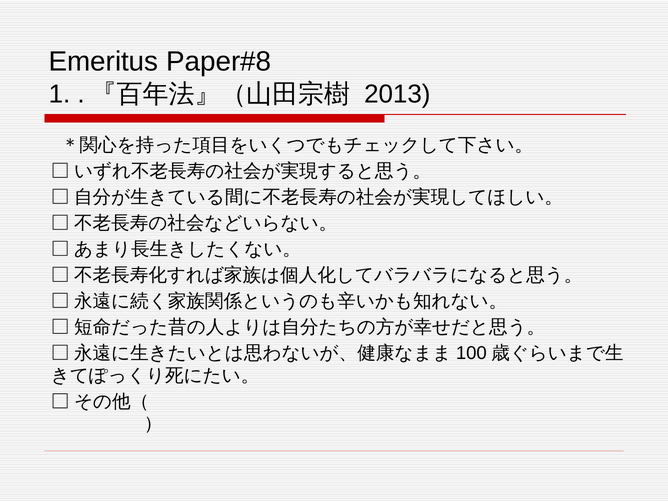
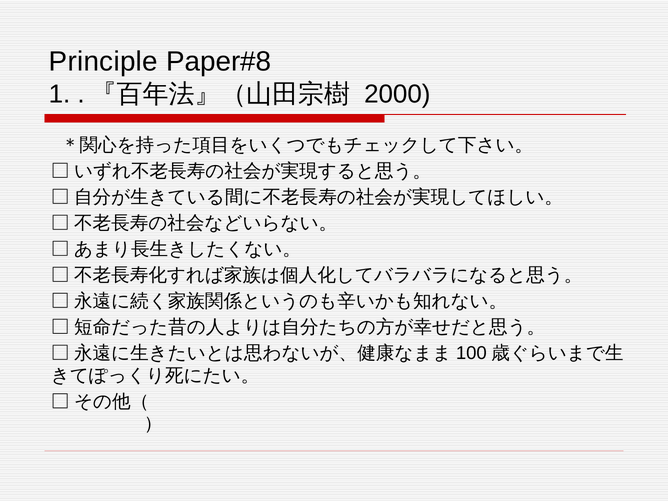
Emeritus: Emeritus -> Principle (103, 62)
2013: 2013 -> 2000 (397, 94)
